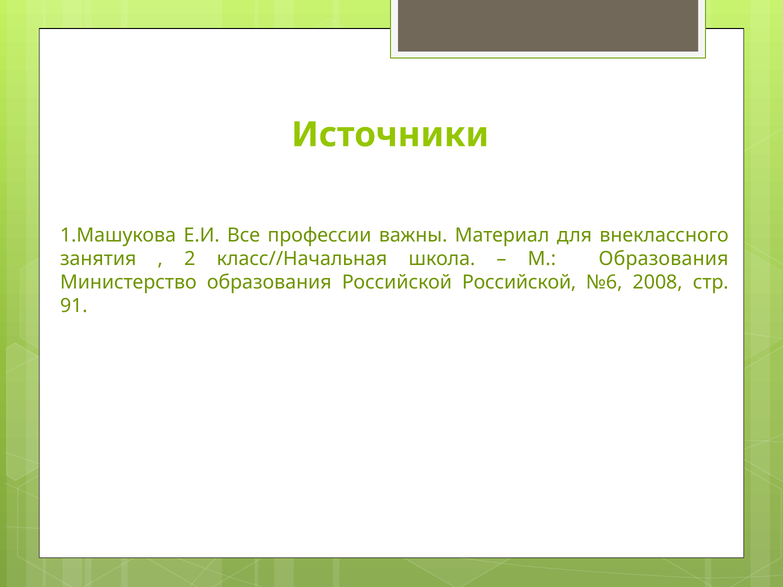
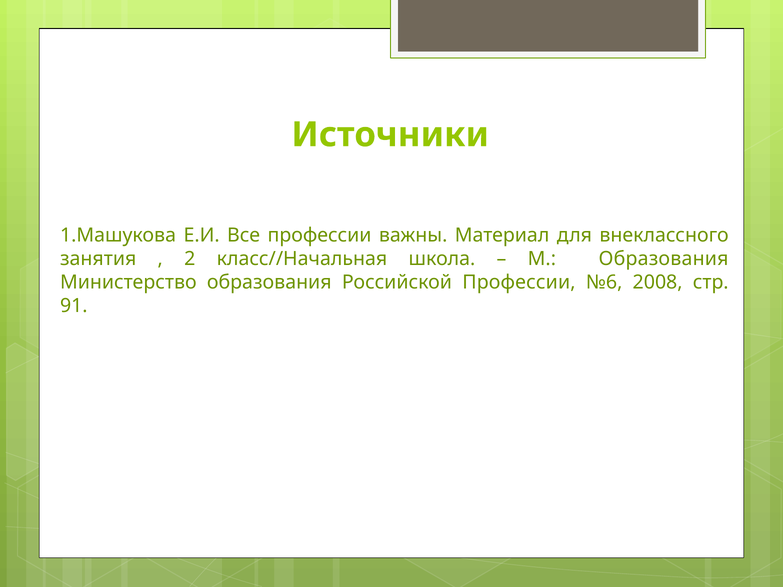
Российской Российской: Российской -> Профессии (519, 282)
